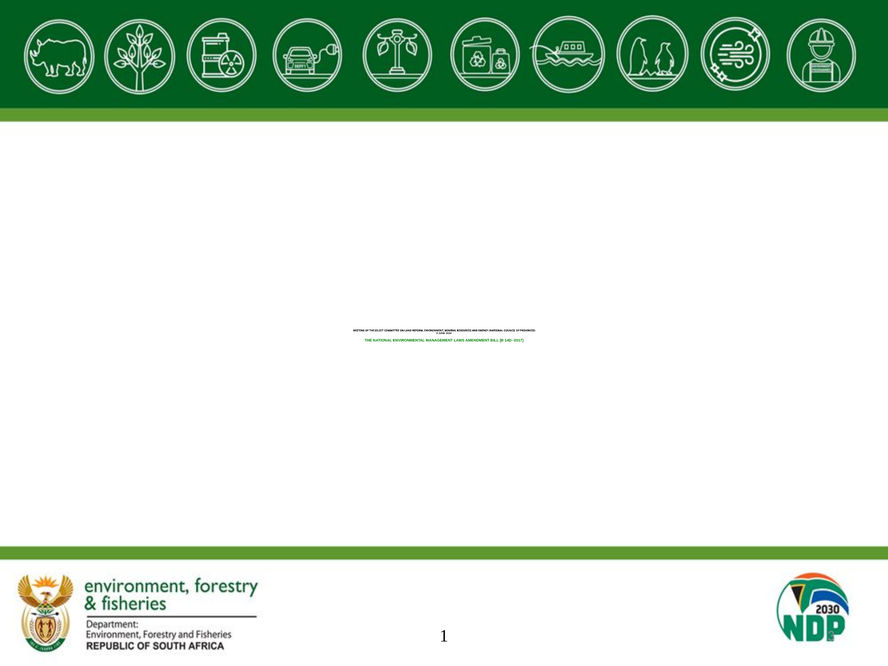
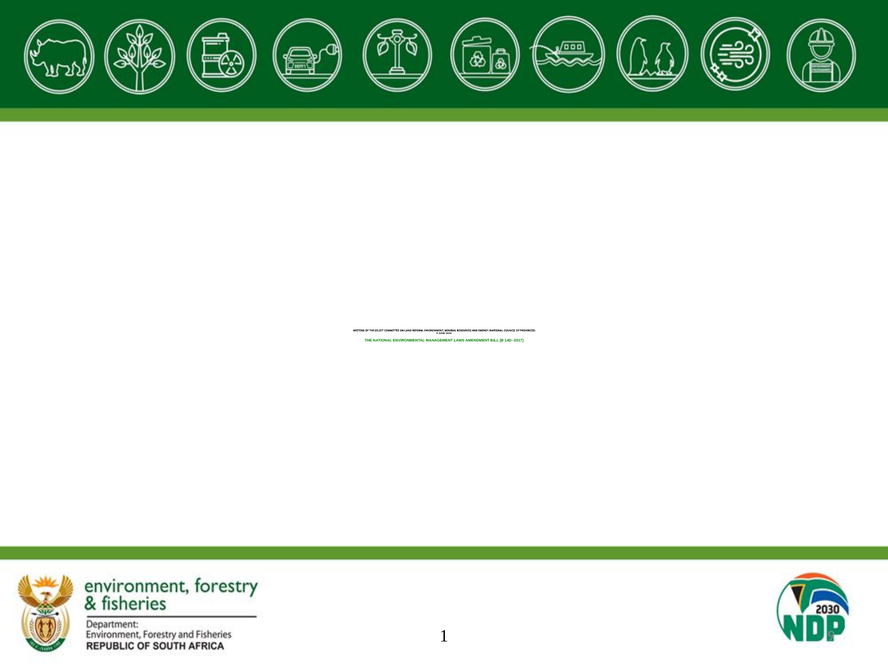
1 3: 3 -> 9 (831, 636)
